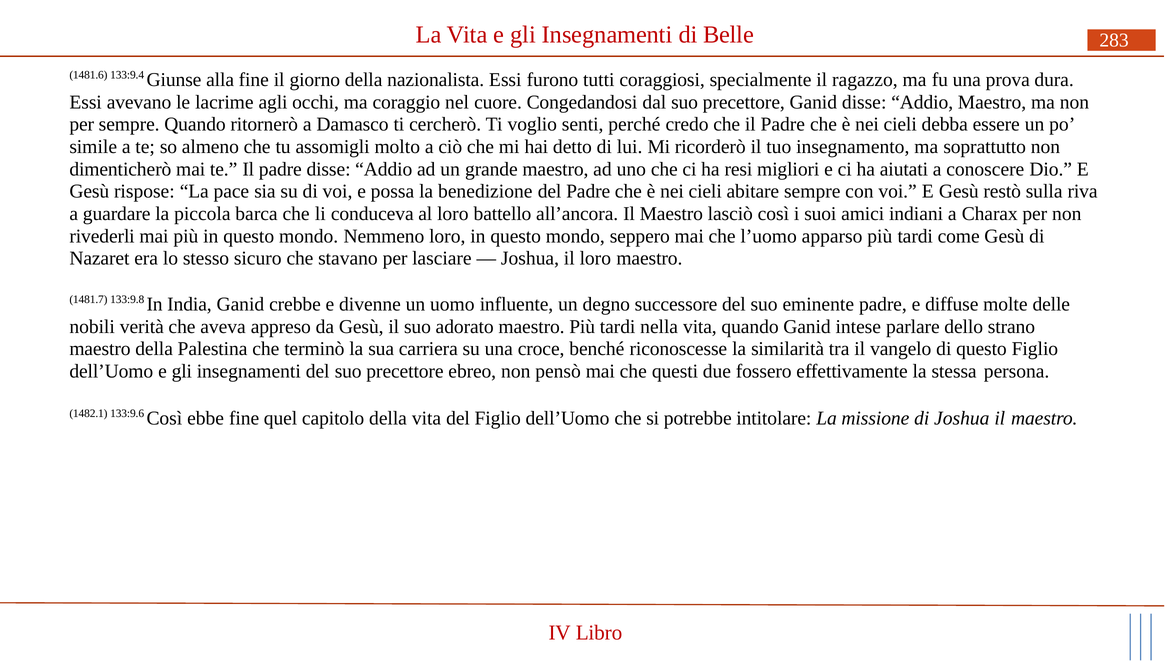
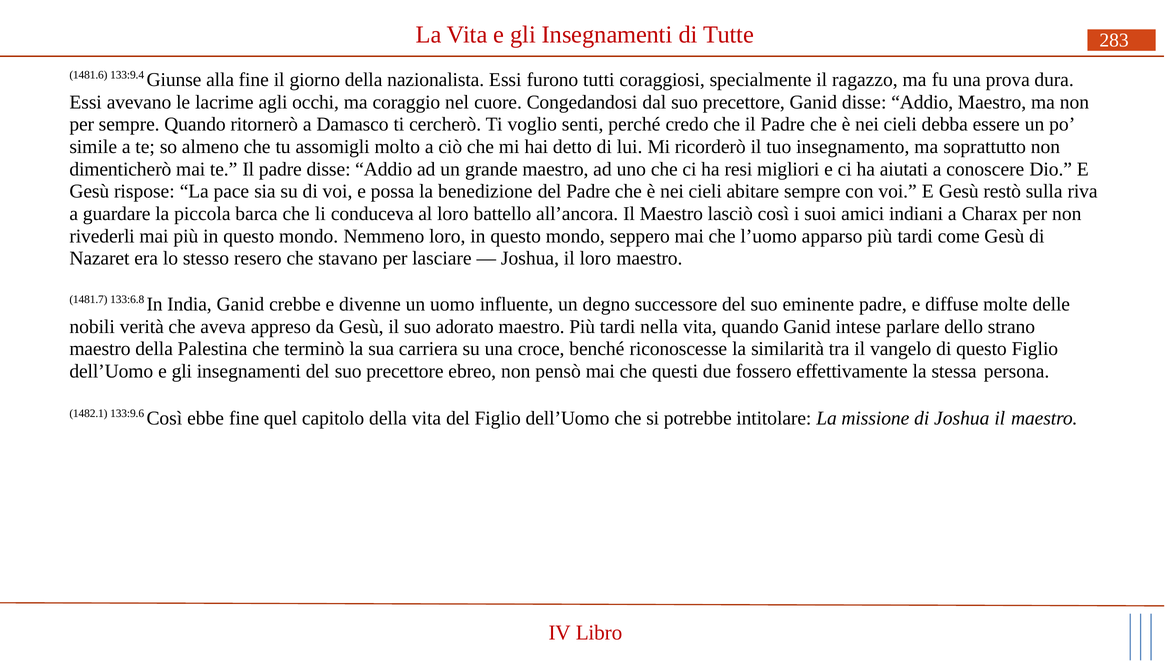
Belle: Belle -> Tutte (729, 35)
sicuro: sicuro -> resero (258, 258)
133:9.8: 133:9.8 -> 133:6.8 (127, 300)
